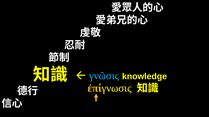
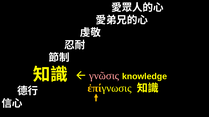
γνῶσις colour: light blue -> pink (104, 76)
